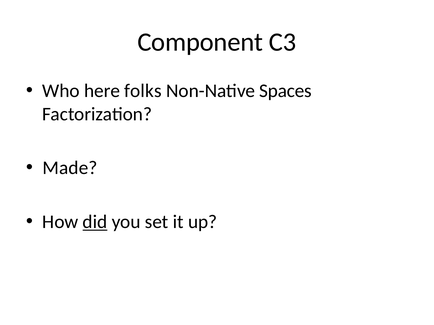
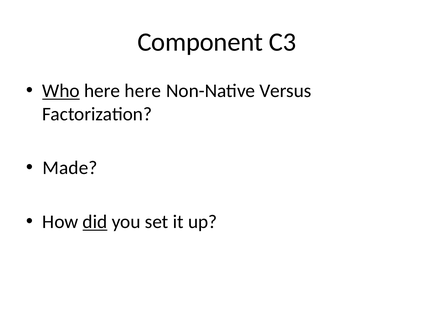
Who underline: none -> present (61, 91)
here folks: folks -> here (143, 91)
Spaces: Spaces -> Versus (285, 91)
